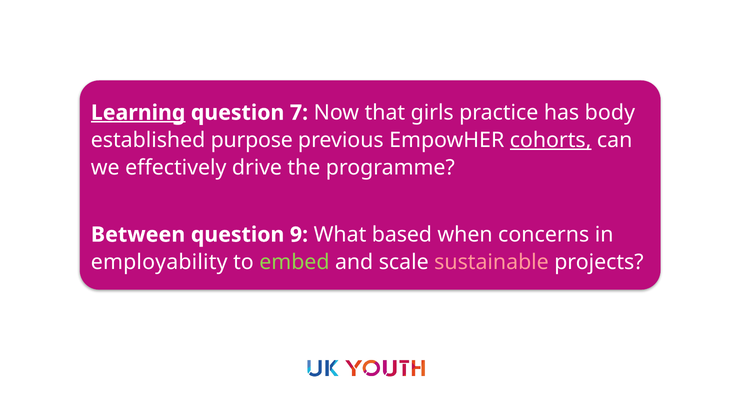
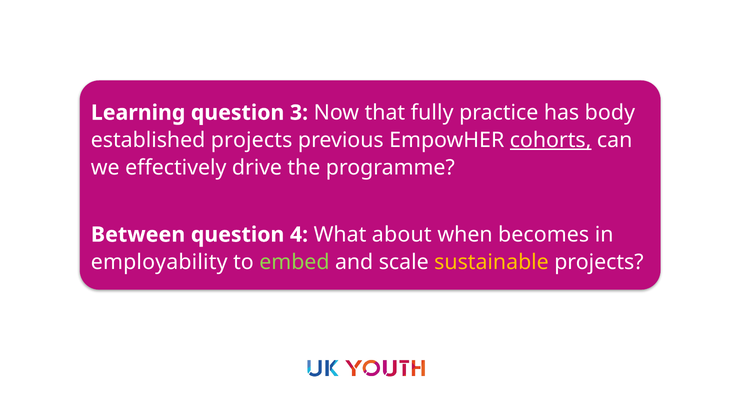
Learning underline: present -> none (138, 113)
7: 7 -> 3 (299, 113)
girls: girls -> fully (432, 113)
established purpose: purpose -> projects (252, 140)
9: 9 -> 4 (299, 235)
based: based -> about (402, 235)
concerns: concerns -> becomes (544, 235)
sustainable colour: pink -> yellow (492, 262)
